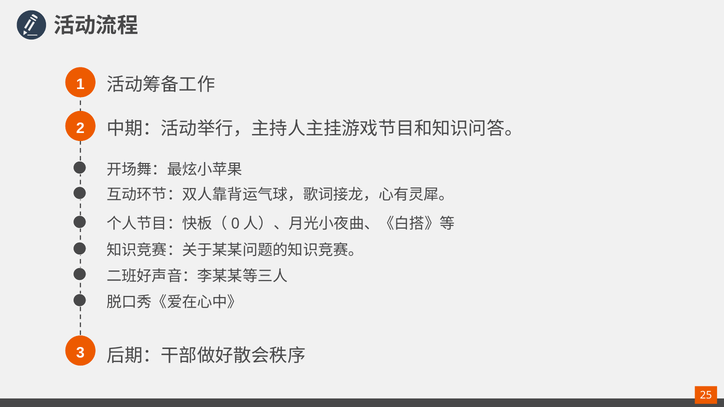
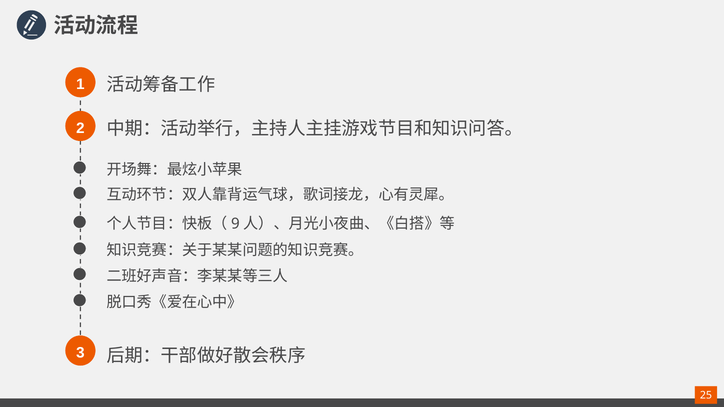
0: 0 -> 9 (235, 224)
